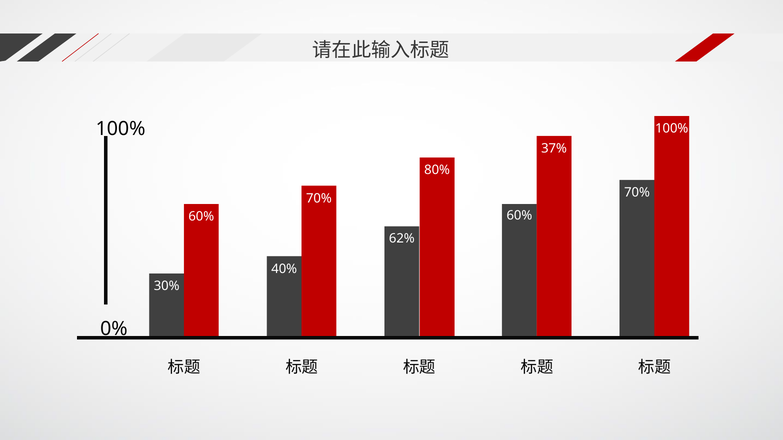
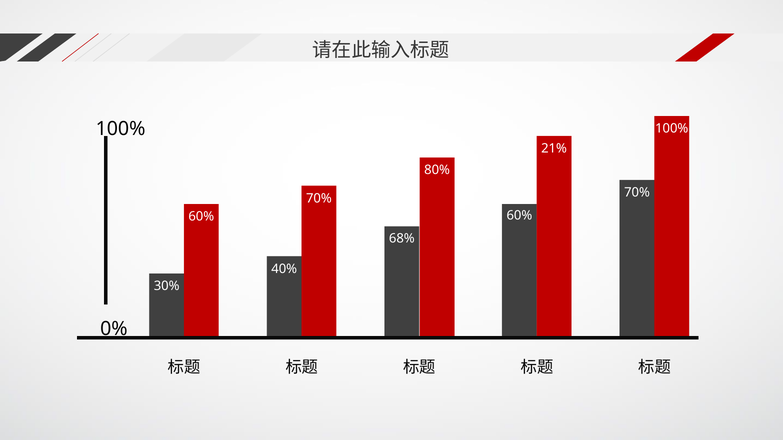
37%: 37% -> 21% (554, 149)
62%: 62% -> 68% (402, 239)
